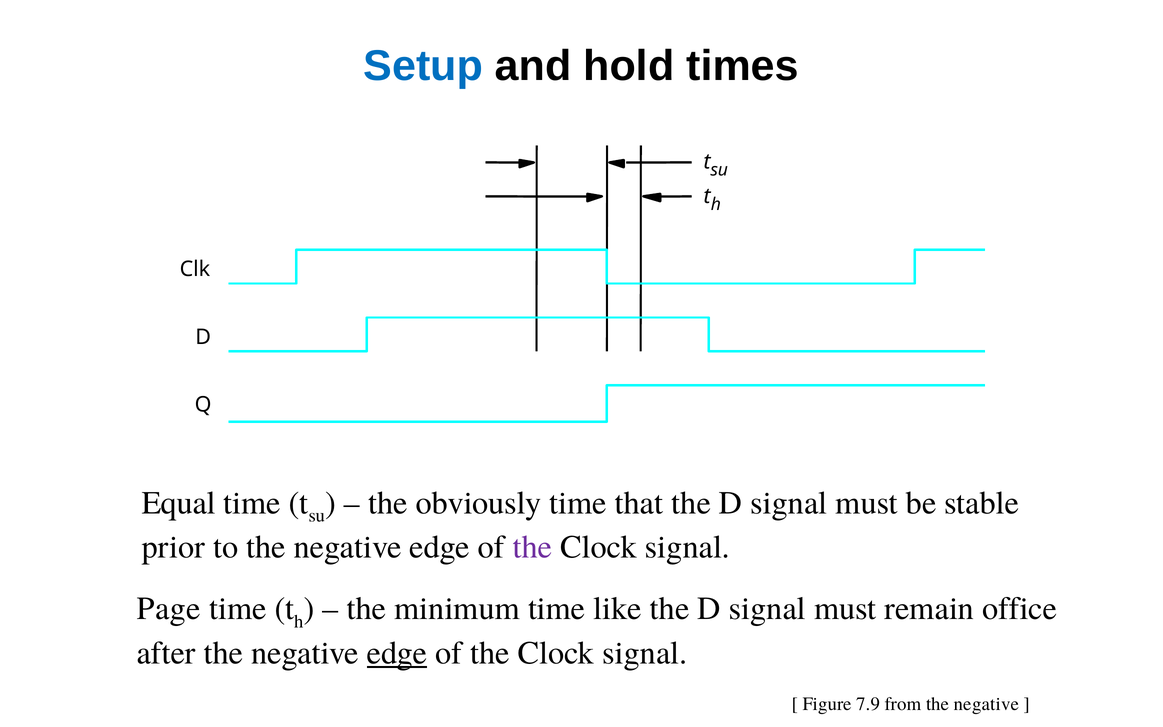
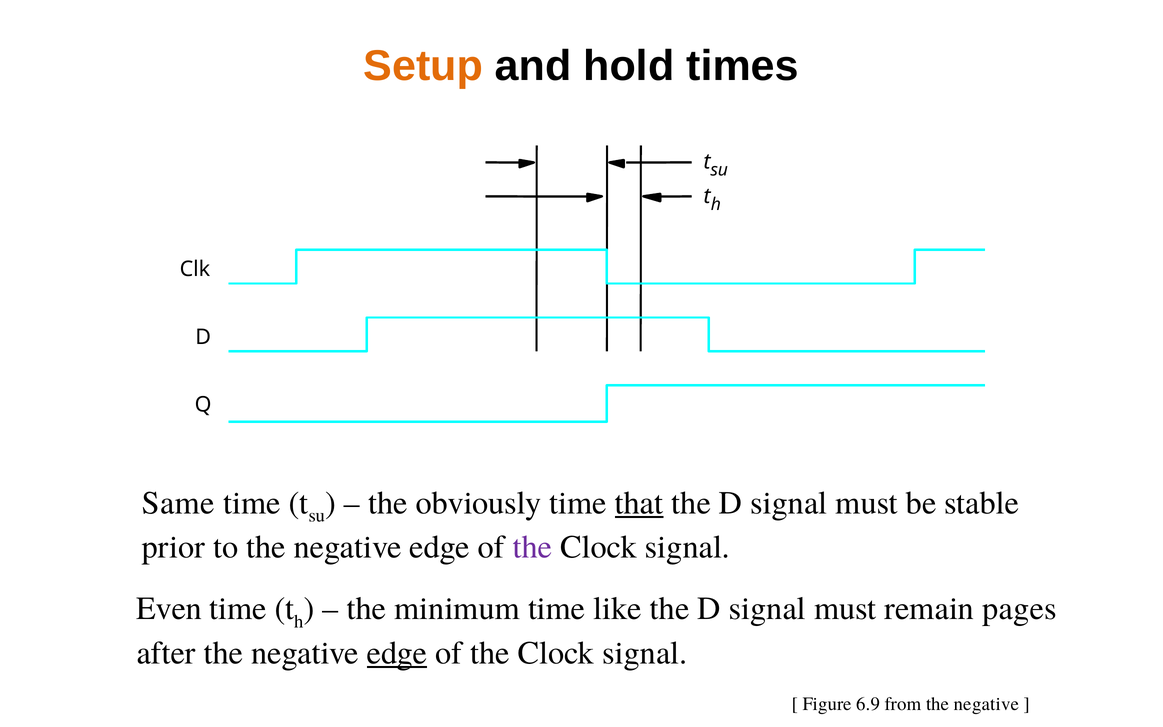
Setup colour: blue -> orange (423, 66)
Equal: Equal -> Same (178, 503)
that underline: none -> present (639, 503)
Page: Page -> Even (169, 609)
office: office -> pages (1019, 609)
7.9: 7.9 -> 6.9 (868, 704)
